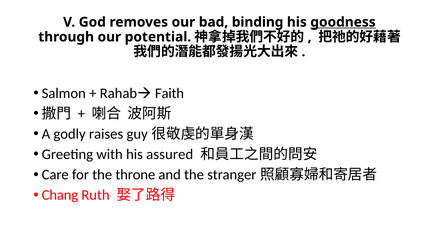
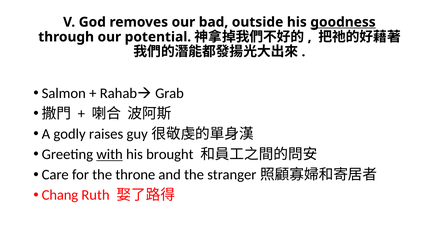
binding: binding -> outside (258, 22)
Faith: Faith -> Grab (169, 93)
with underline: none -> present (110, 154)
assured: assured -> brought (170, 154)
